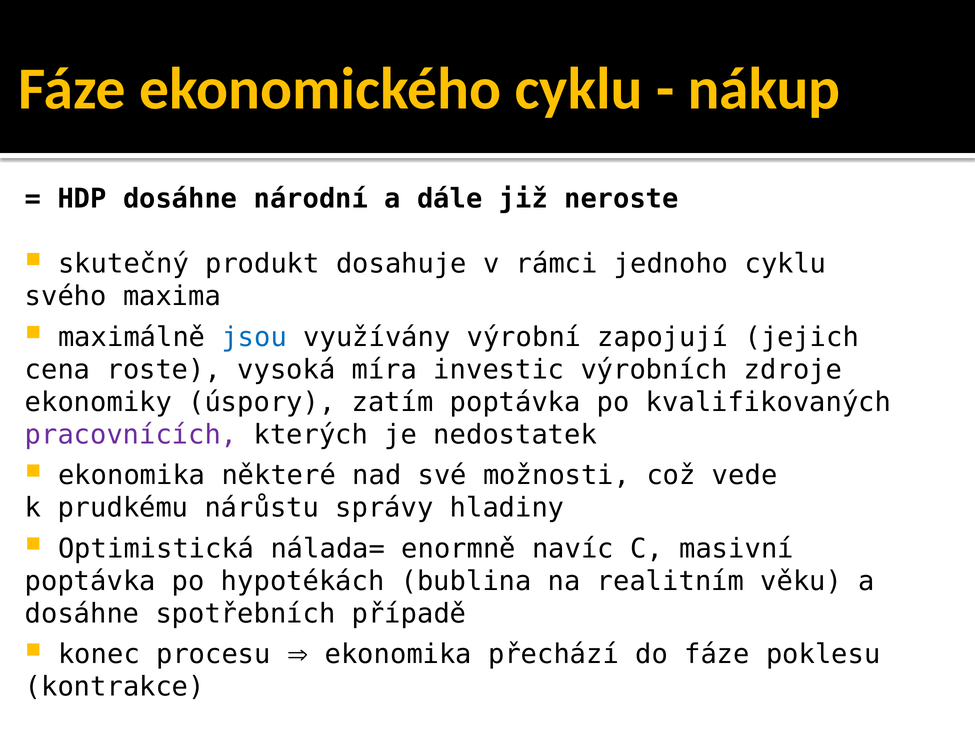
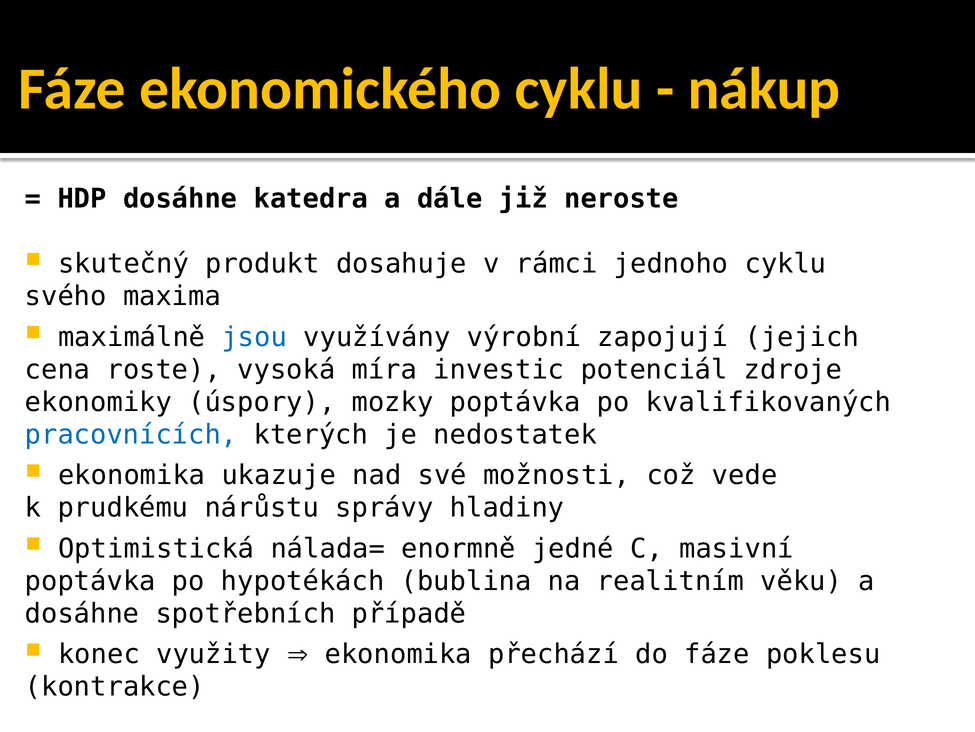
národní: národní -> katedra (311, 199)
výrobních: výrobních -> potenciál (654, 369)
zatím: zatím -> mozky (393, 402)
pracovnících colour: purple -> blue (131, 434)
některé: některé -> ukazuje (279, 475)
navíc: navíc -> jedné (573, 548)
procesu: procesu -> využity (213, 654)
